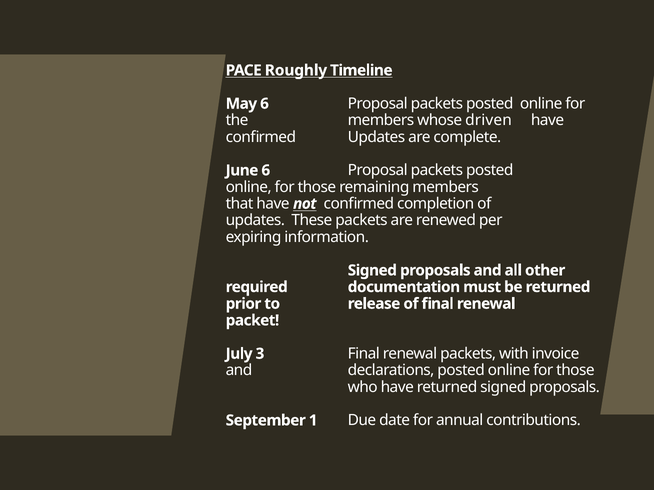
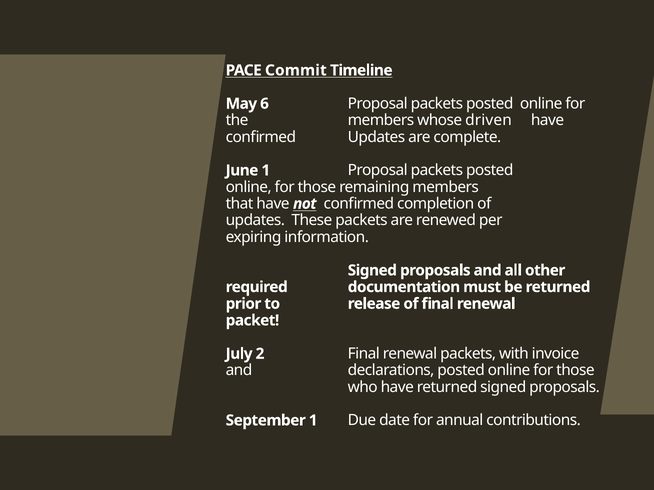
Roughly: Roughly -> Commit (296, 70)
June 6: 6 -> 1 (266, 171)
3: 3 -> 2 (260, 354)
